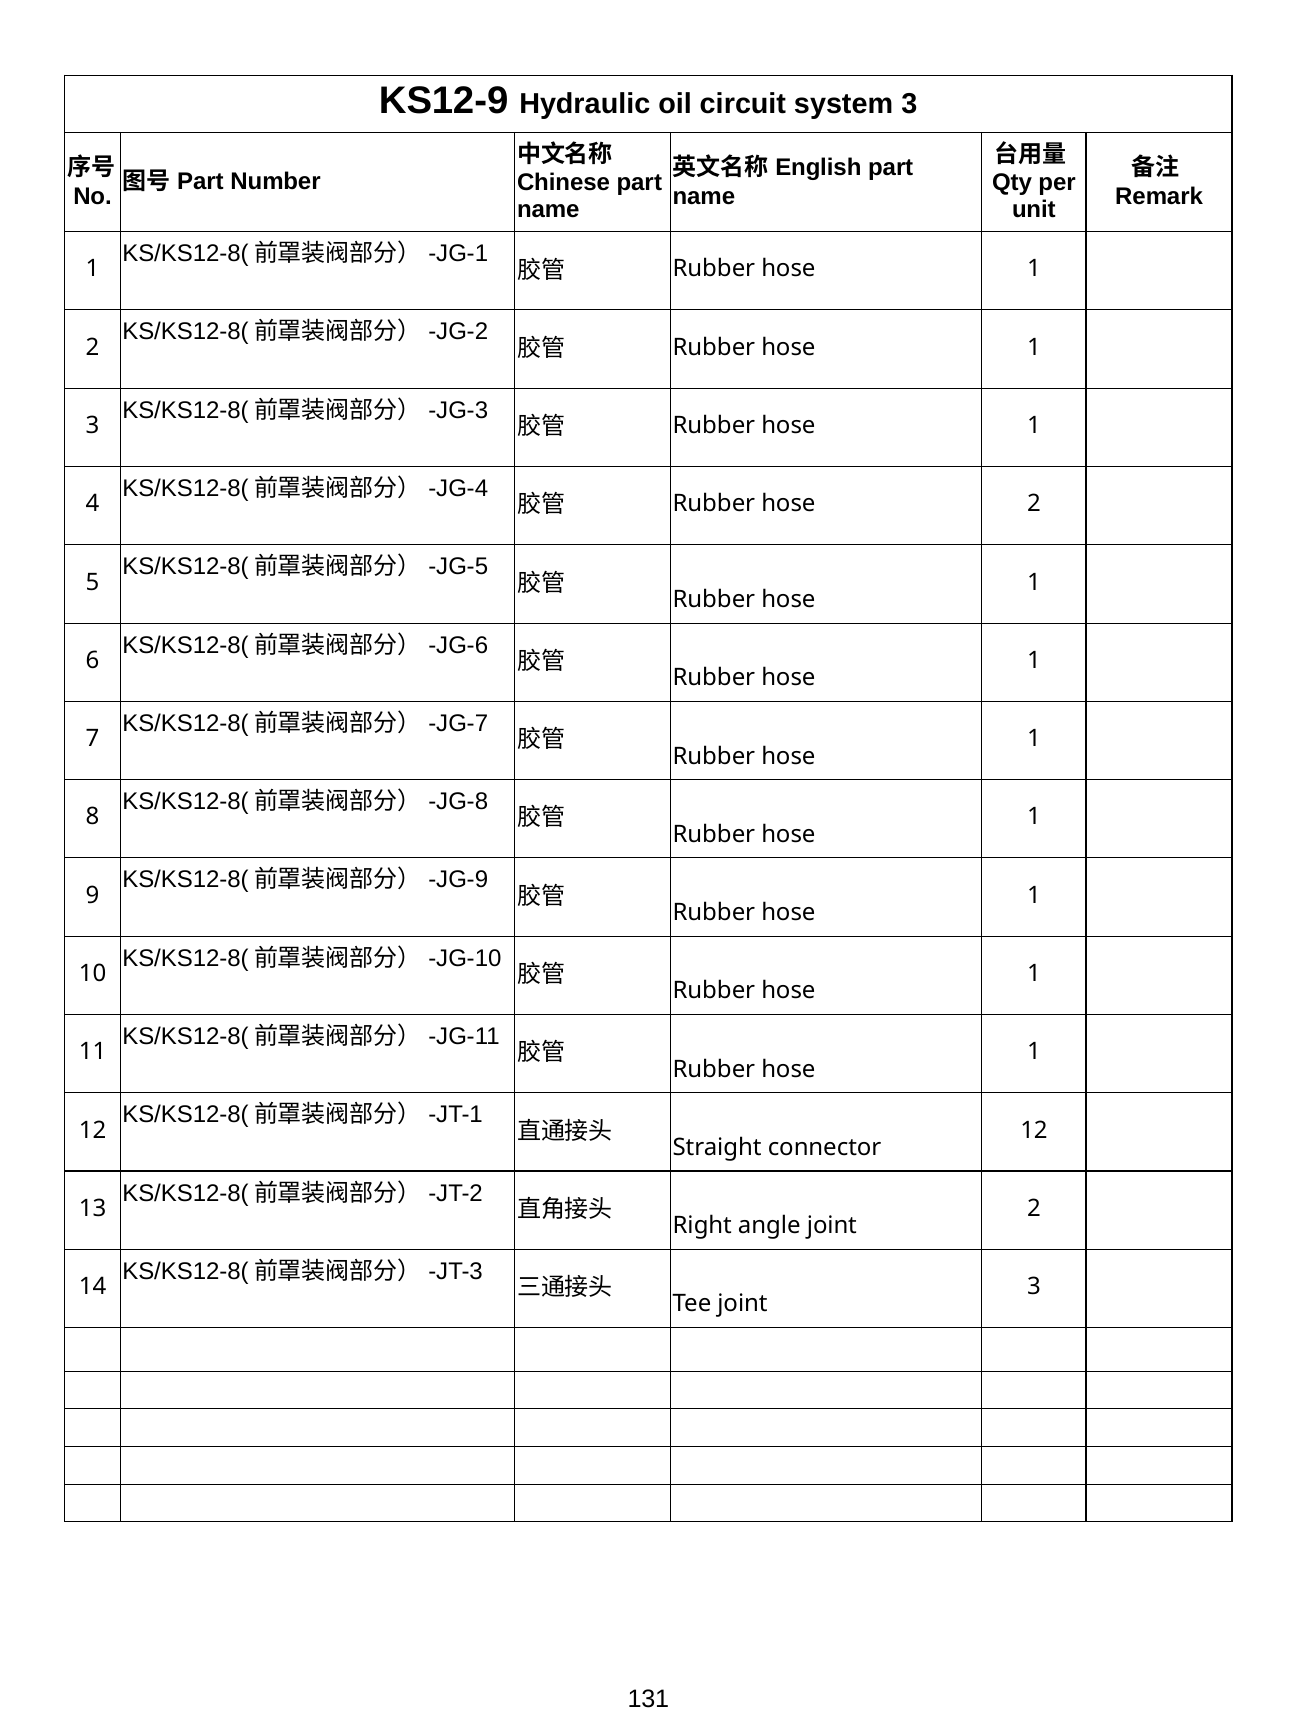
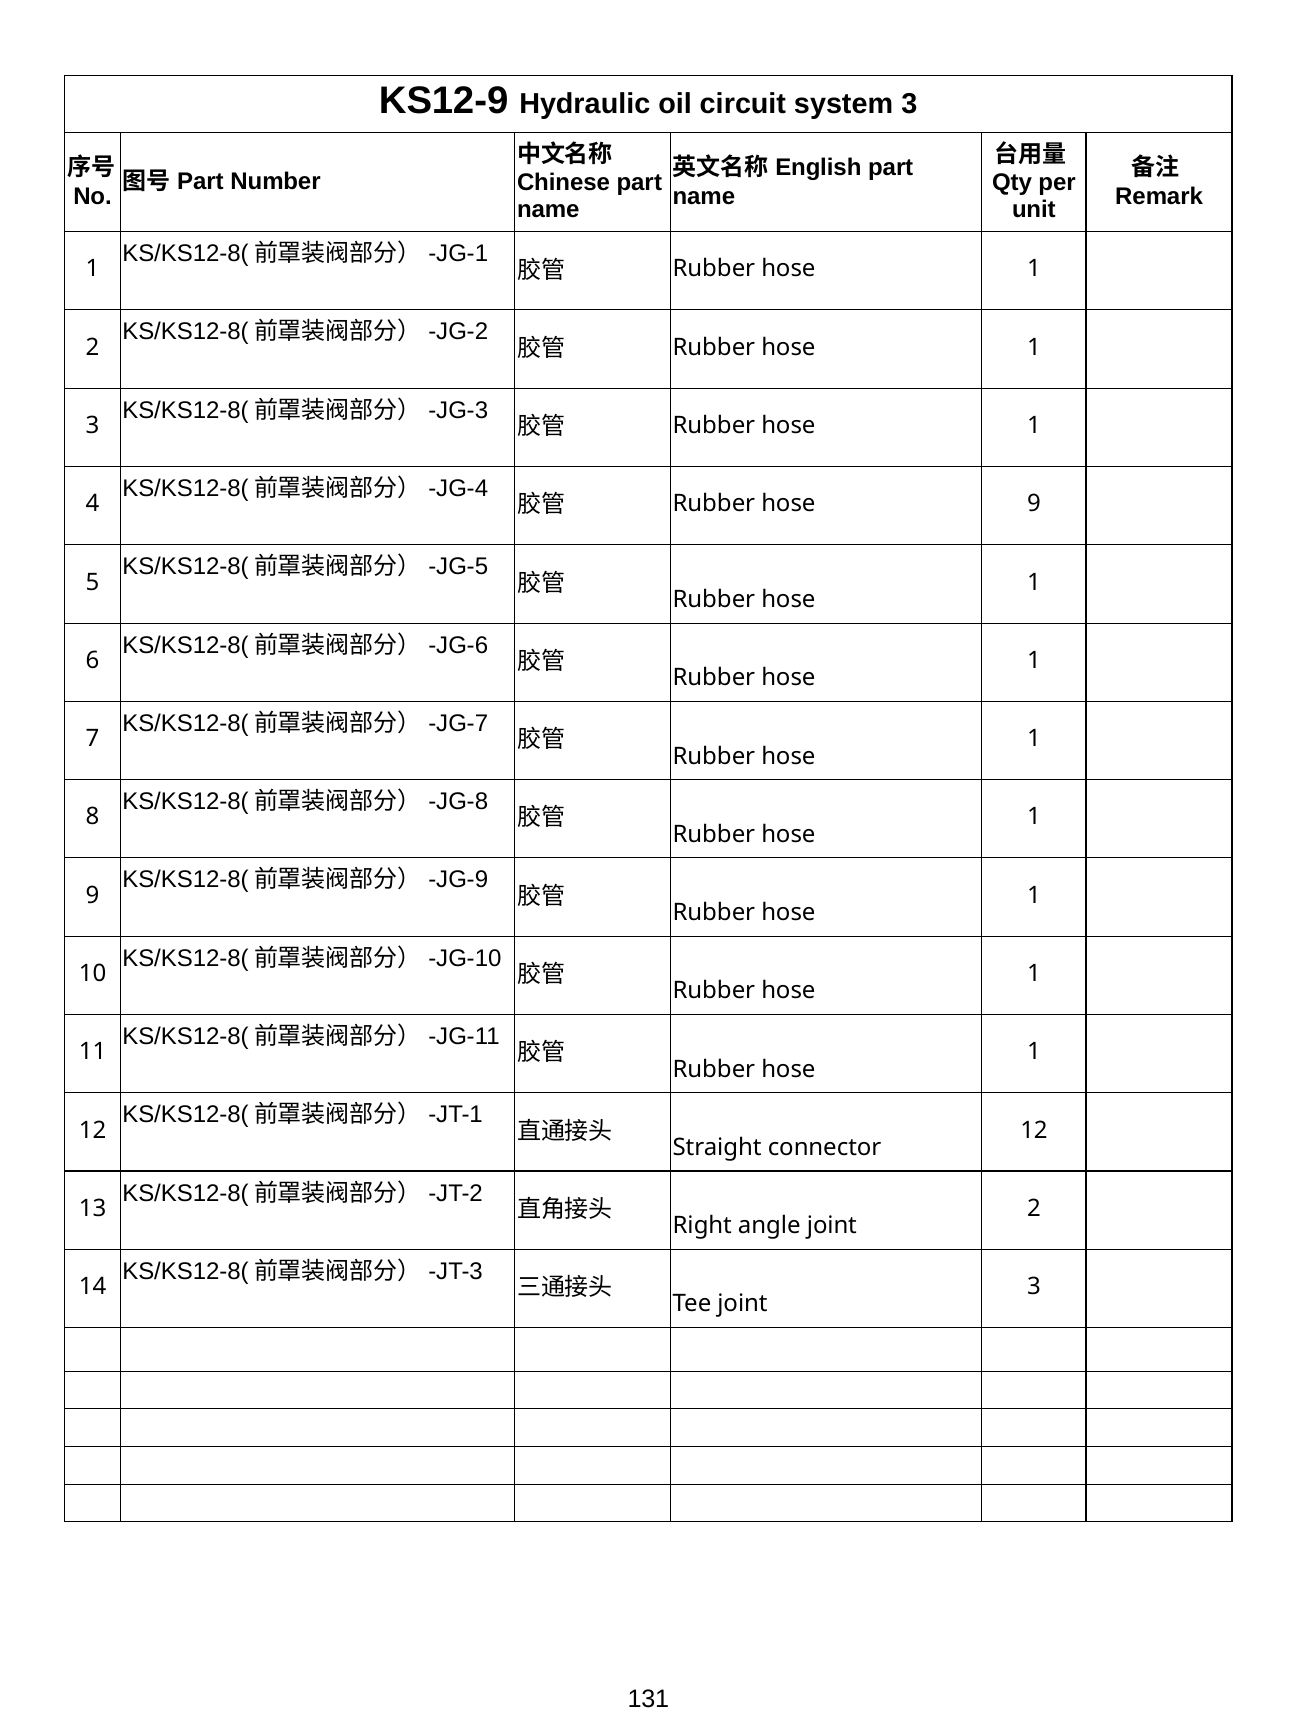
hose 2: 2 -> 9 (1034, 504)
